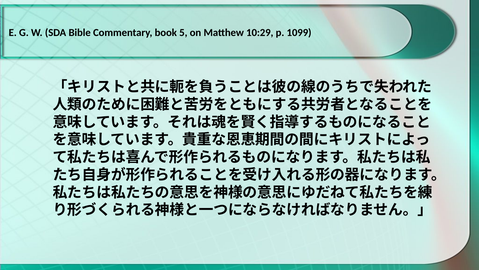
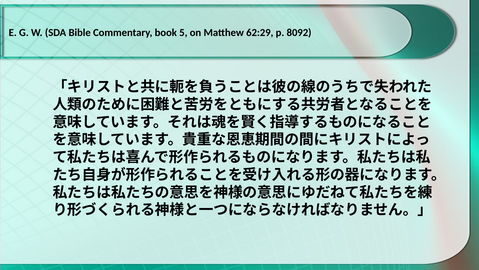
10:29: 10:29 -> 62:29 (260, 33)
1099: 1099 -> 8092 (299, 33)
